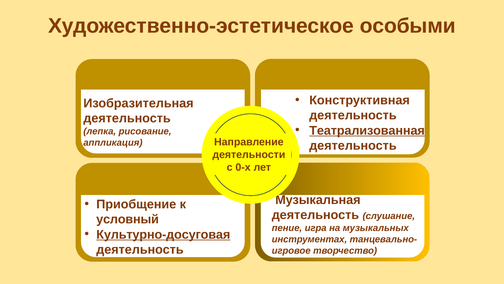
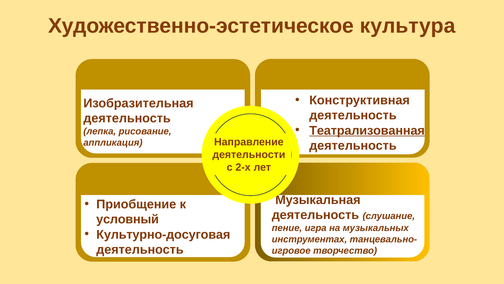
особыми: особыми -> культура (408, 26)
0-х: 0-х -> 2-х (243, 167)
Культурно-досуговая underline: present -> none (163, 234)
